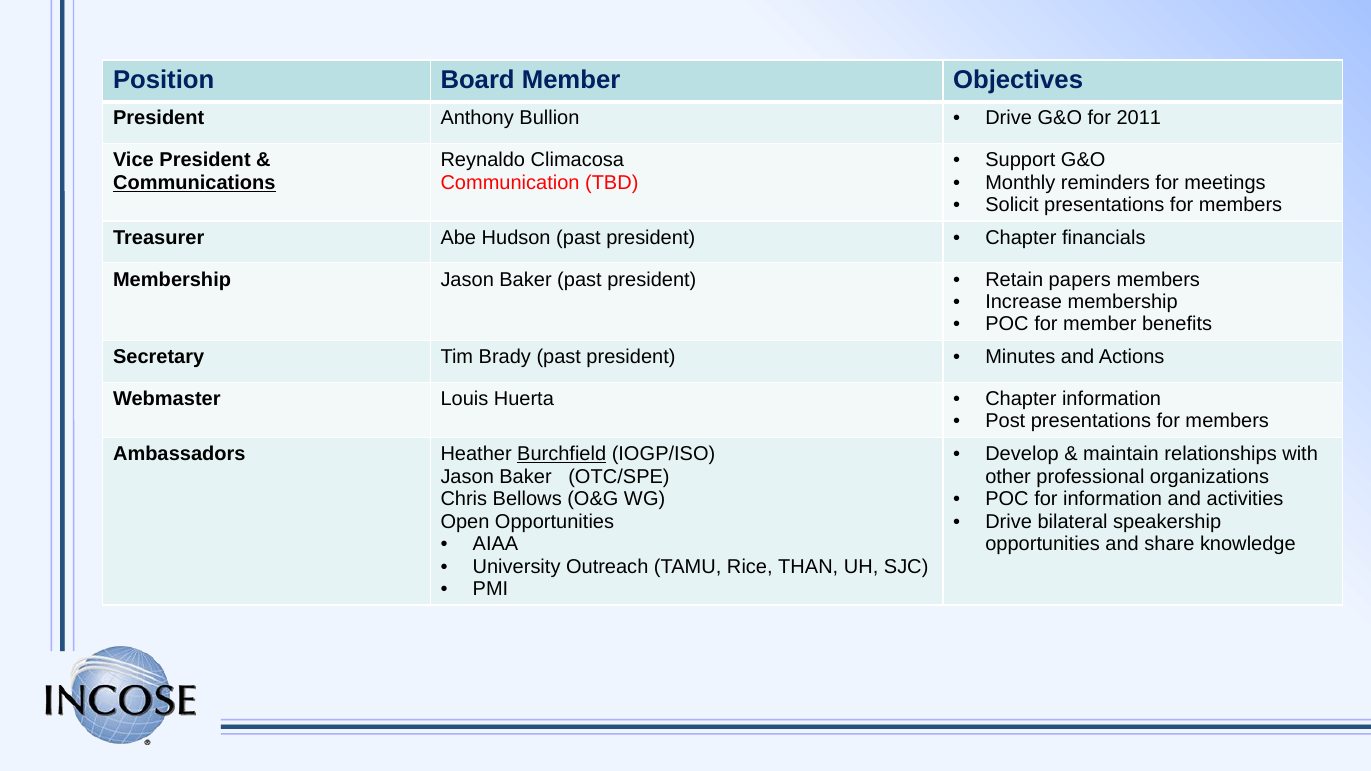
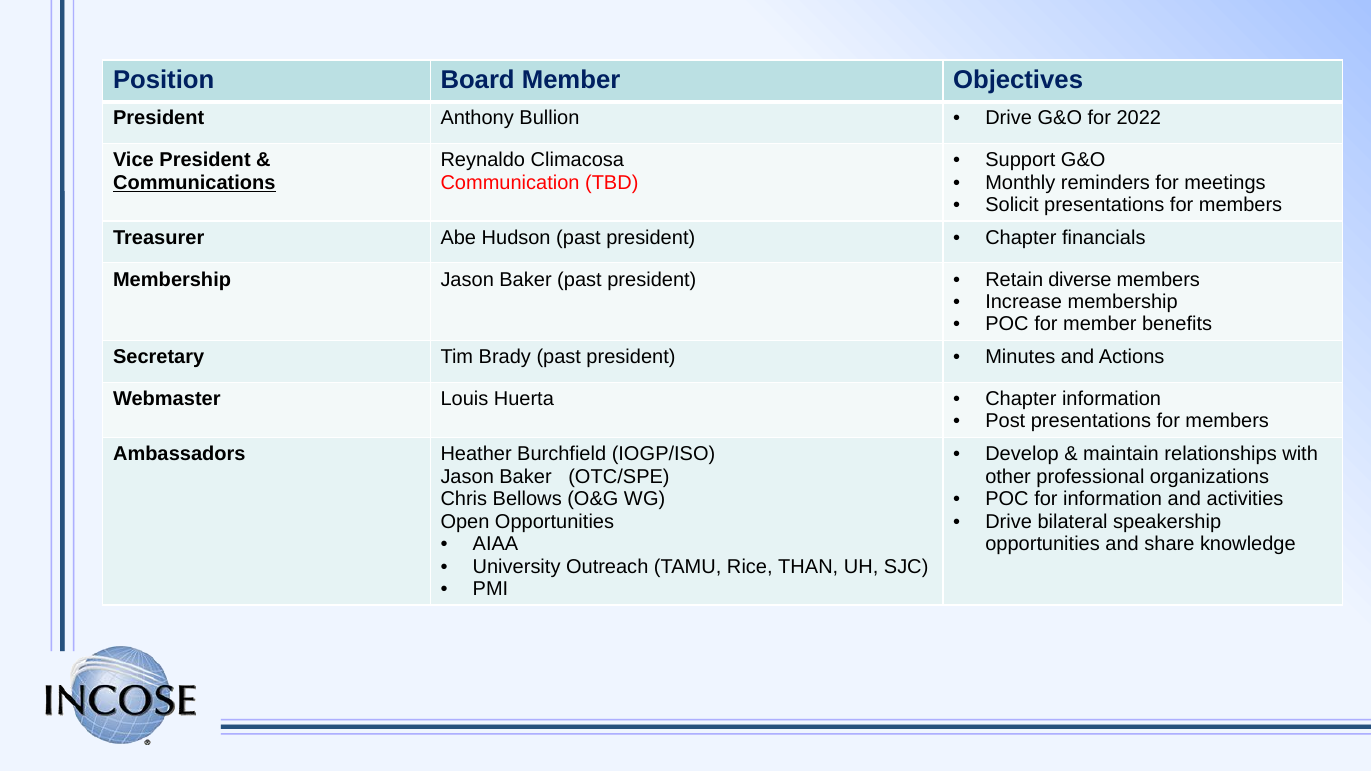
2011: 2011 -> 2022 (1139, 118)
papers: papers -> diverse (1080, 280)
Burchfield underline: present -> none (562, 454)
